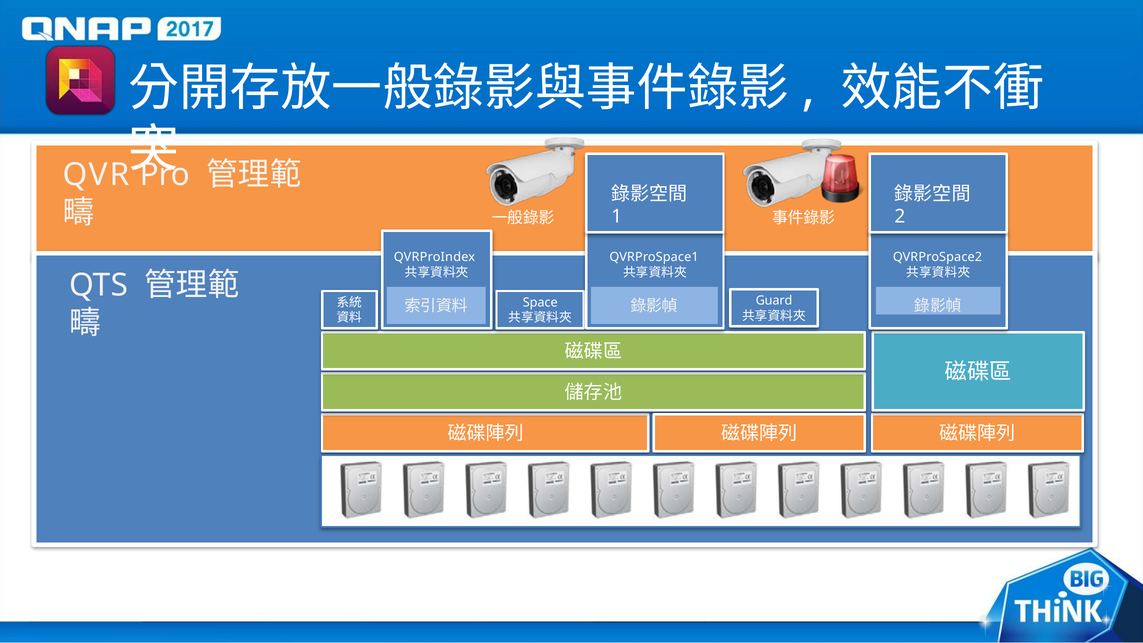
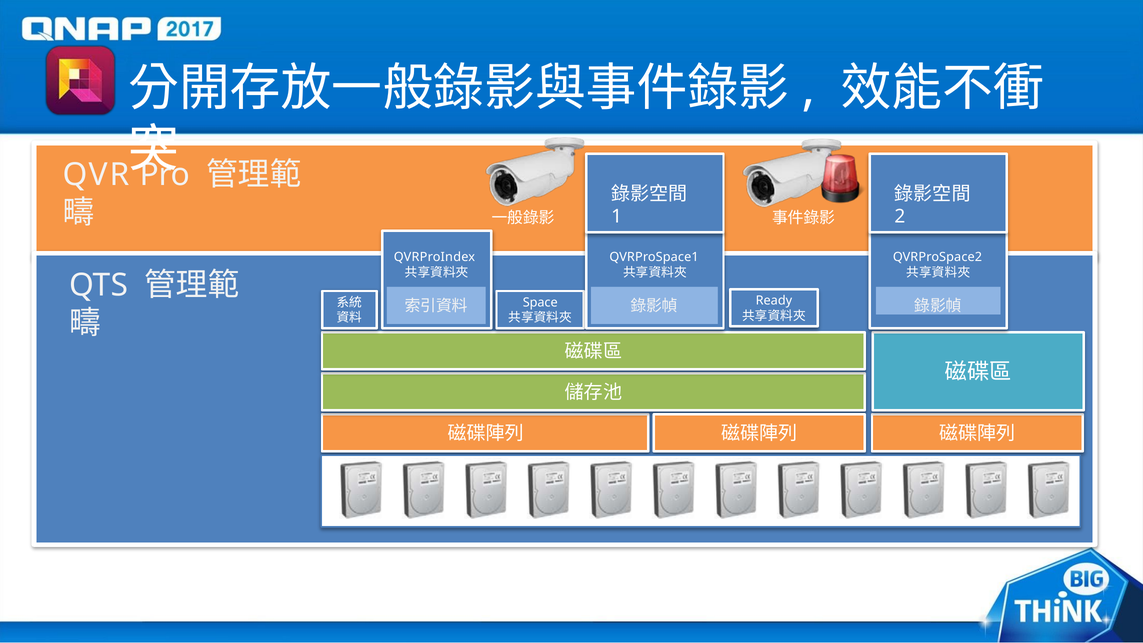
Guard: Guard -> Ready (774, 301)
